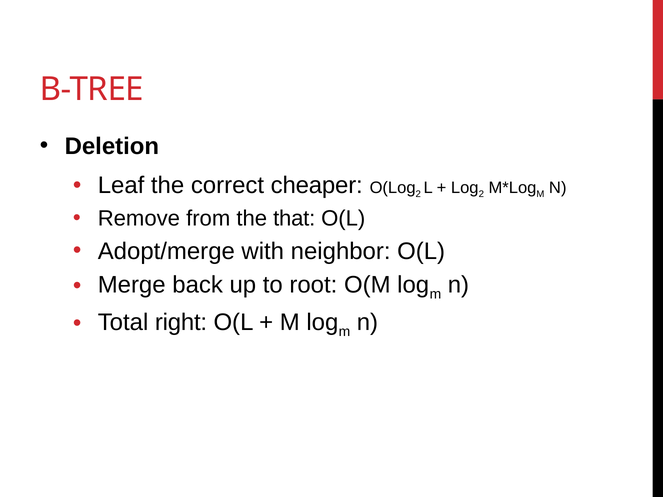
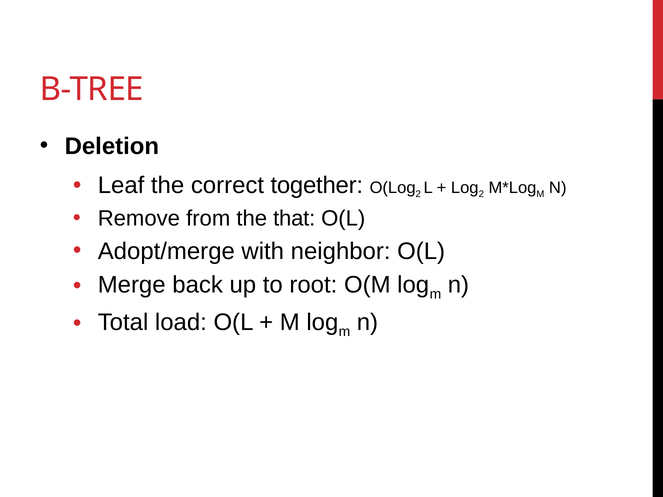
cheaper: cheaper -> together (317, 186)
right: right -> load (181, 322)
